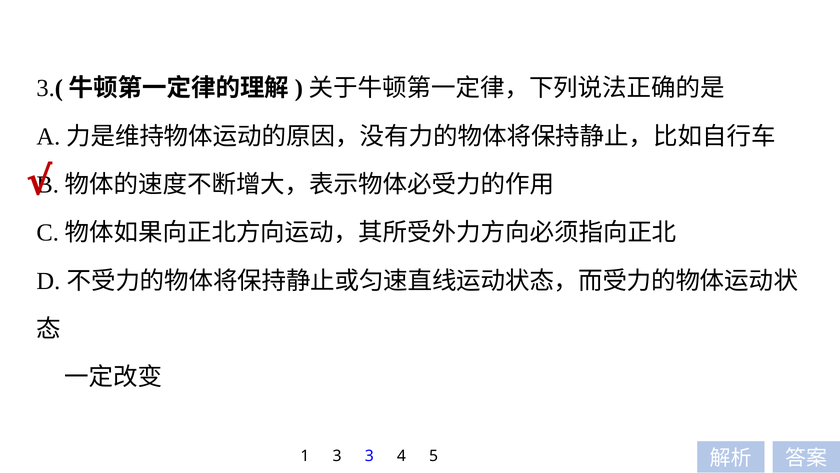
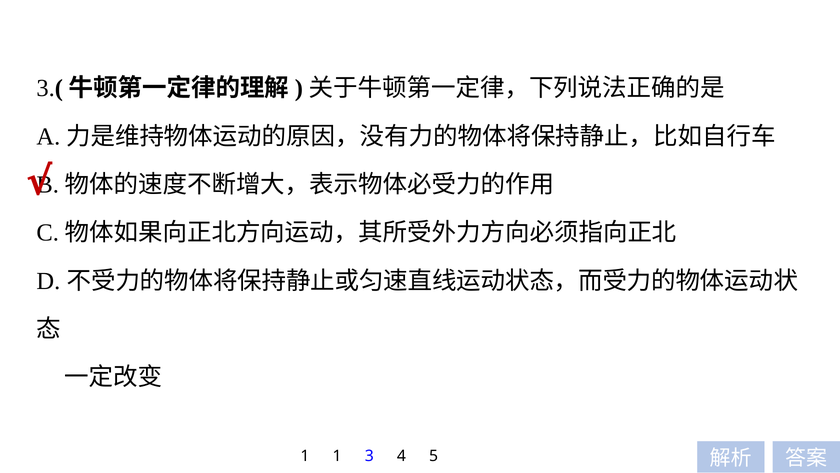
1 3: 3 -> 1 (337, 456)
